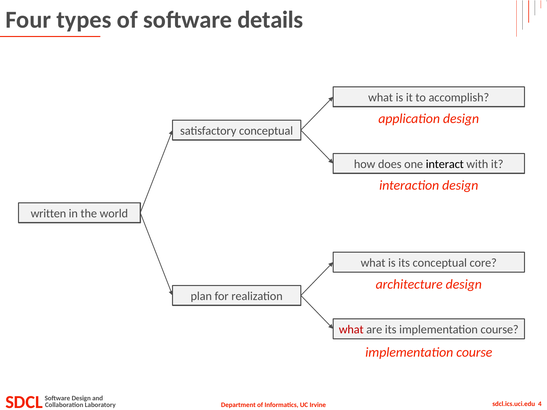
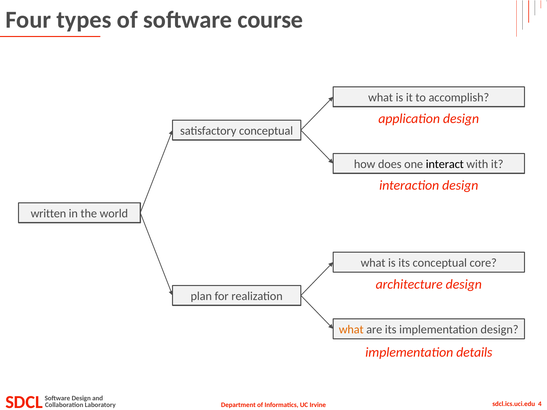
details: details -> course (270, 20)
what colour: red -> orange (351, 330)
its implementation course: course -> design (500, 330)
course: course -> details (474, 353)
